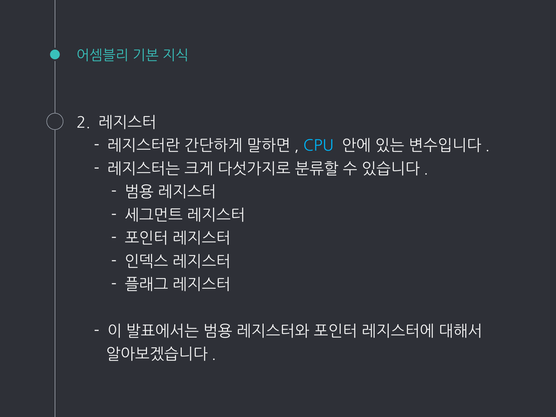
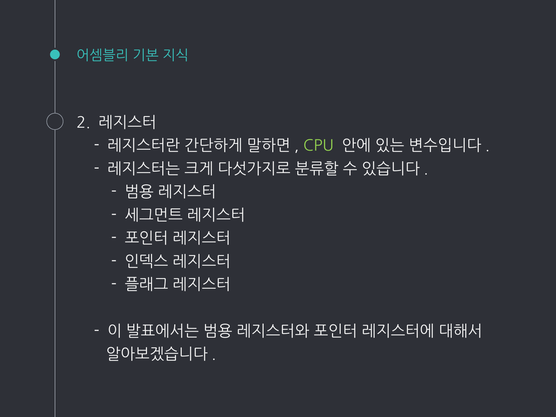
CPU colour: light blue -> light green (319, 146)
